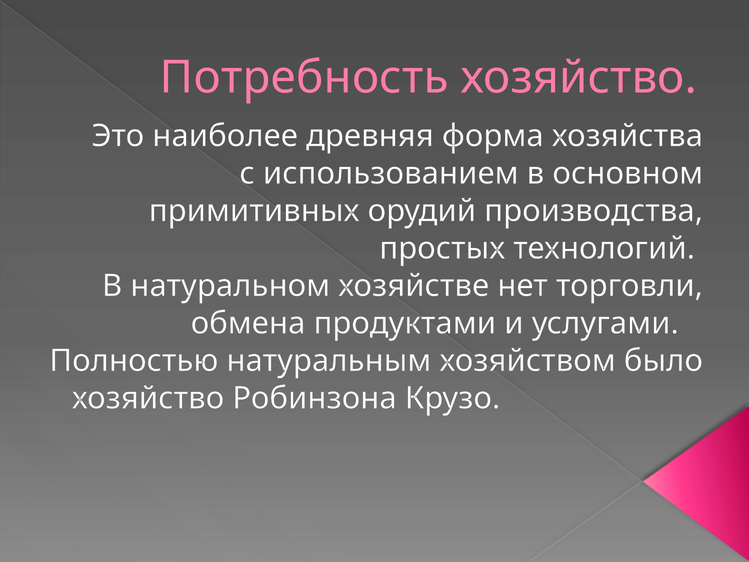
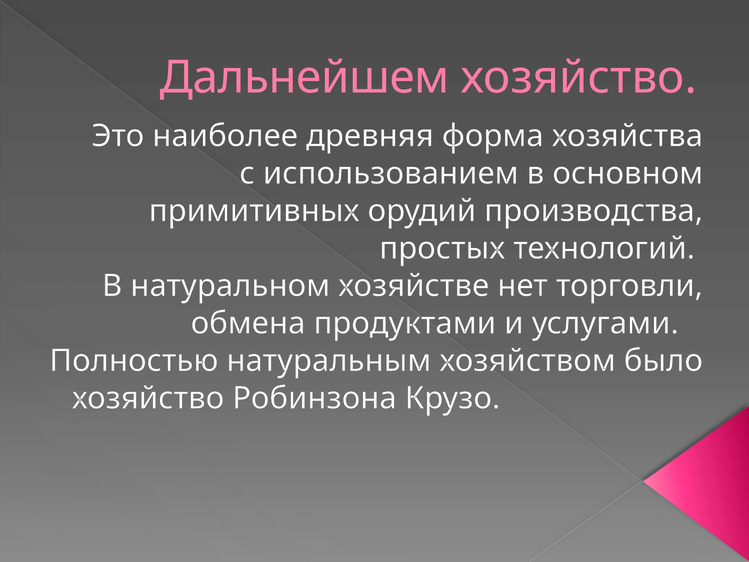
Потребность: Потребность -> Дальнейшем (305, 77)
